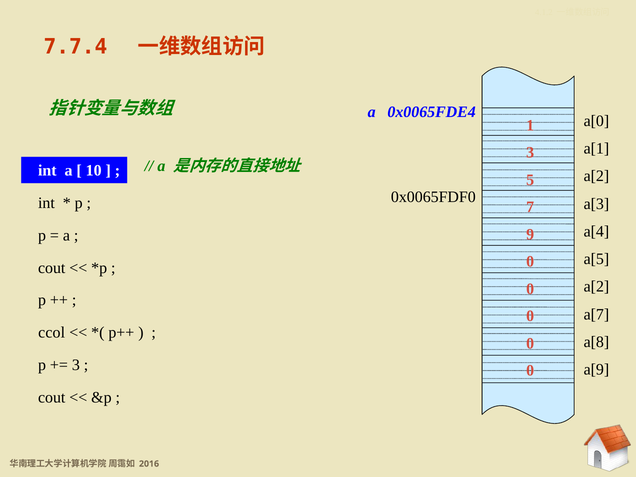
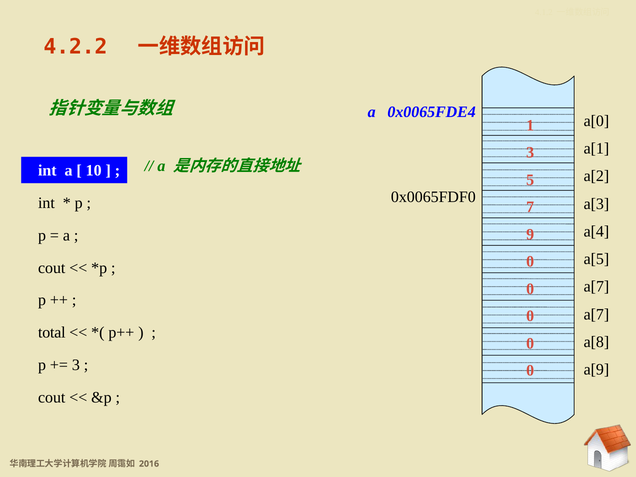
7.7.4: 7.7.4 -> 4.2.2 (75, 47)
a[2: a[2 -> a[7 (596, 287)
ccol: ccol -> total (52, 333)
